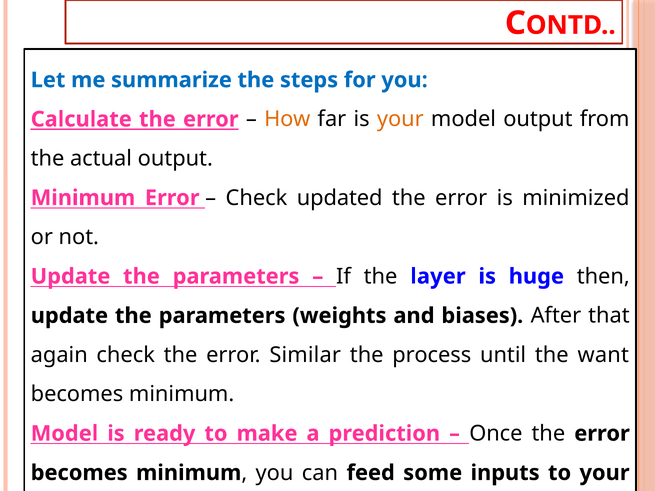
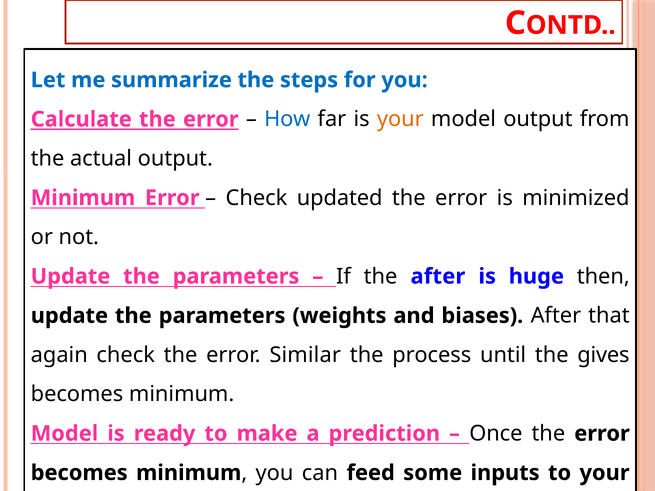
How colour: orange -> blue (287, 119)
the layer: layer -> after (438, 277)
want: want -> gives (603, 355)
